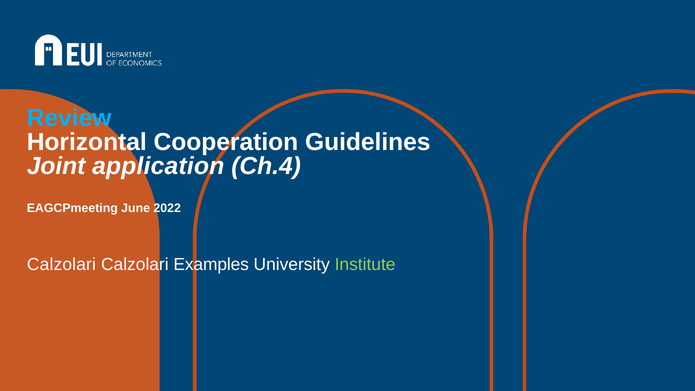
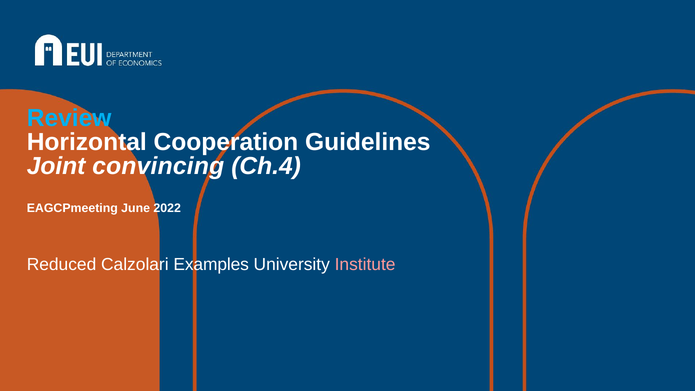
application: application -> convincing (158, 166)
Calzolari: Calzolari -> Reduced (62, 264)
Institute colour: light green -> pink (365, 264)
